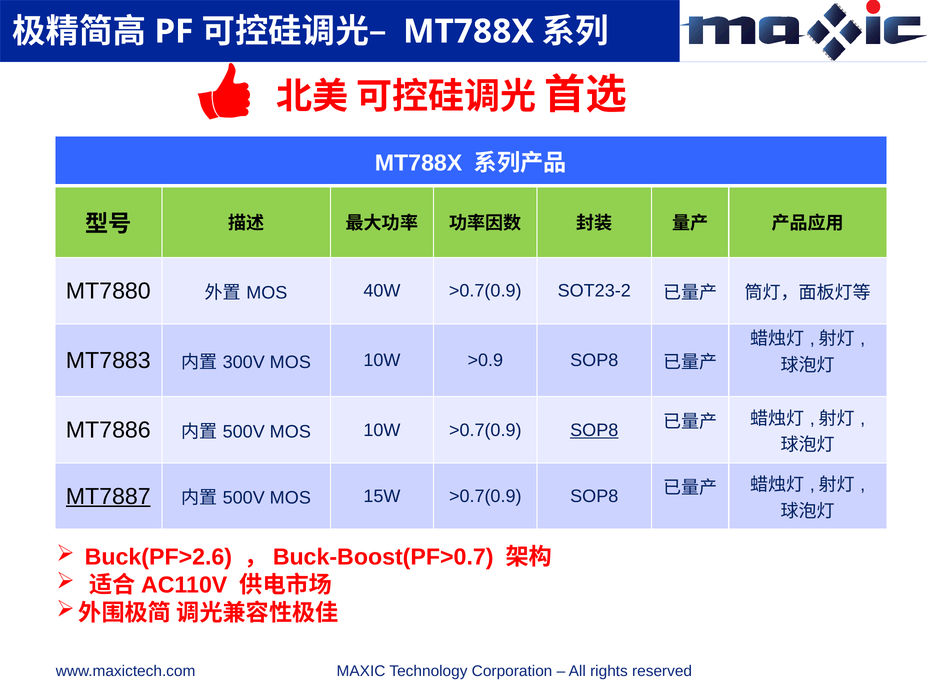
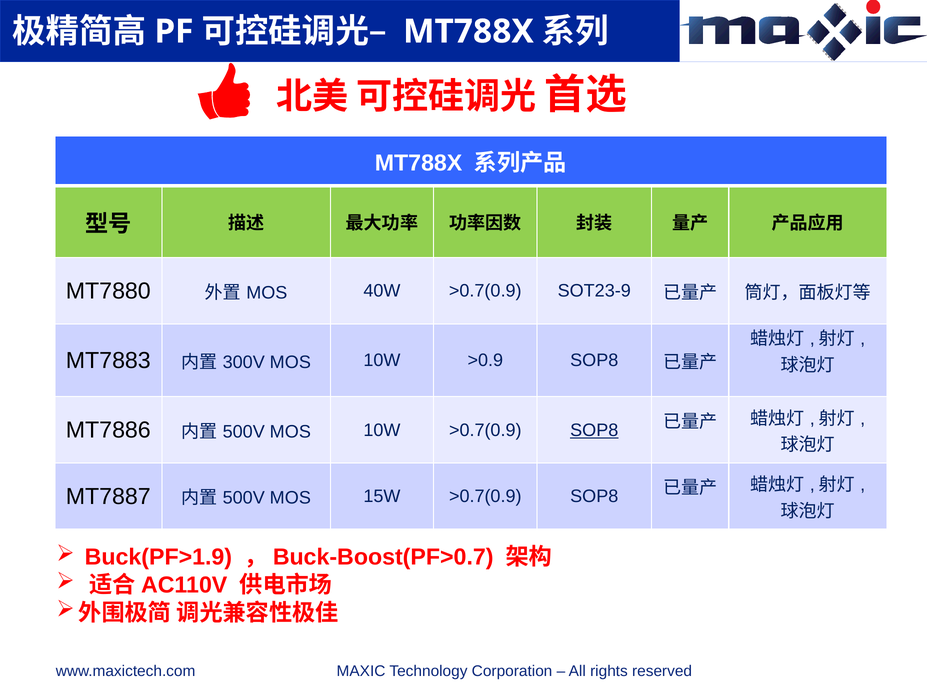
SOT23-2: SOT23-2 -> SOT23-9 (594, 291)
MT7887 underline: present -> none (108, 497)
Buck(PF>2.6: Buck(PF>2.6 -> Buck(PF>1.9 (158, 557)
